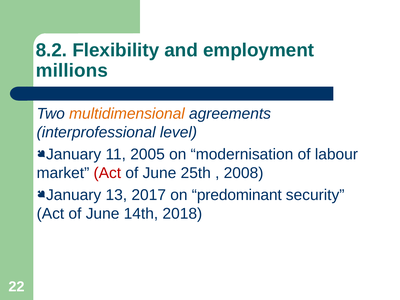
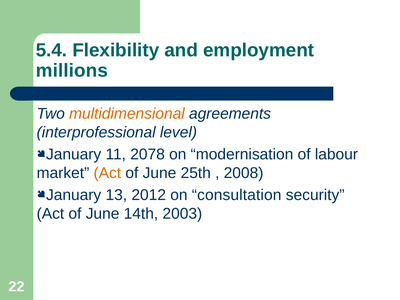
8.2: 8.2 -> 5.4 (51, 50)
2005: 2005 -> 2078 (148, 154)
Act colour: red -> orange (107, 173)
2017: 2017 -> 2012 (149, 195)
predominant: predominant -> consultation (237, 195)
2018: 2018 -> 2003 (182, 214)
